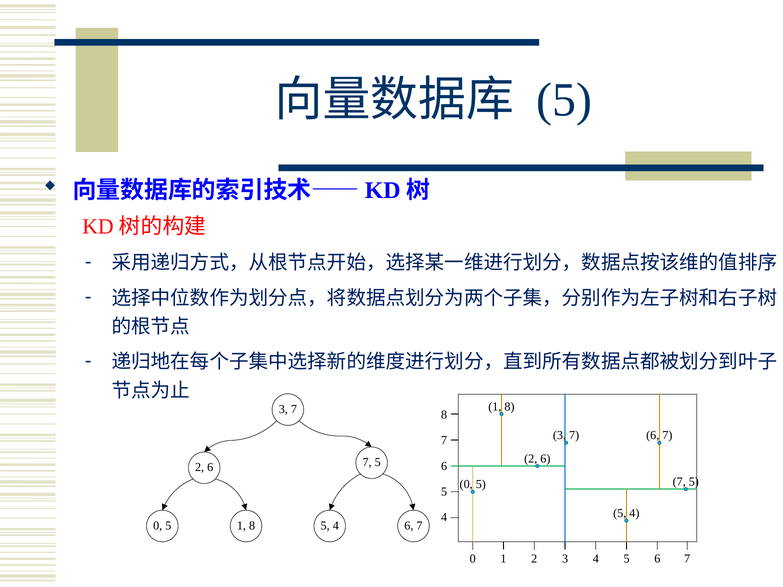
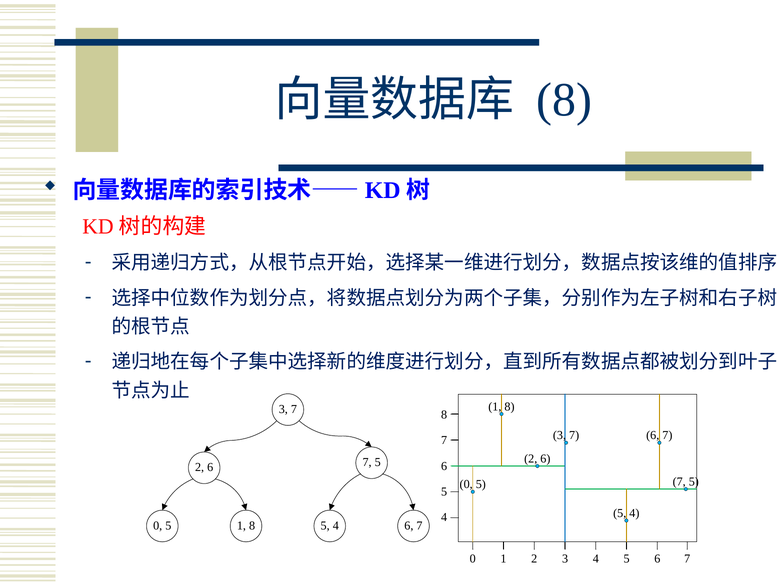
5: 5 -> 8 (564, 100)
